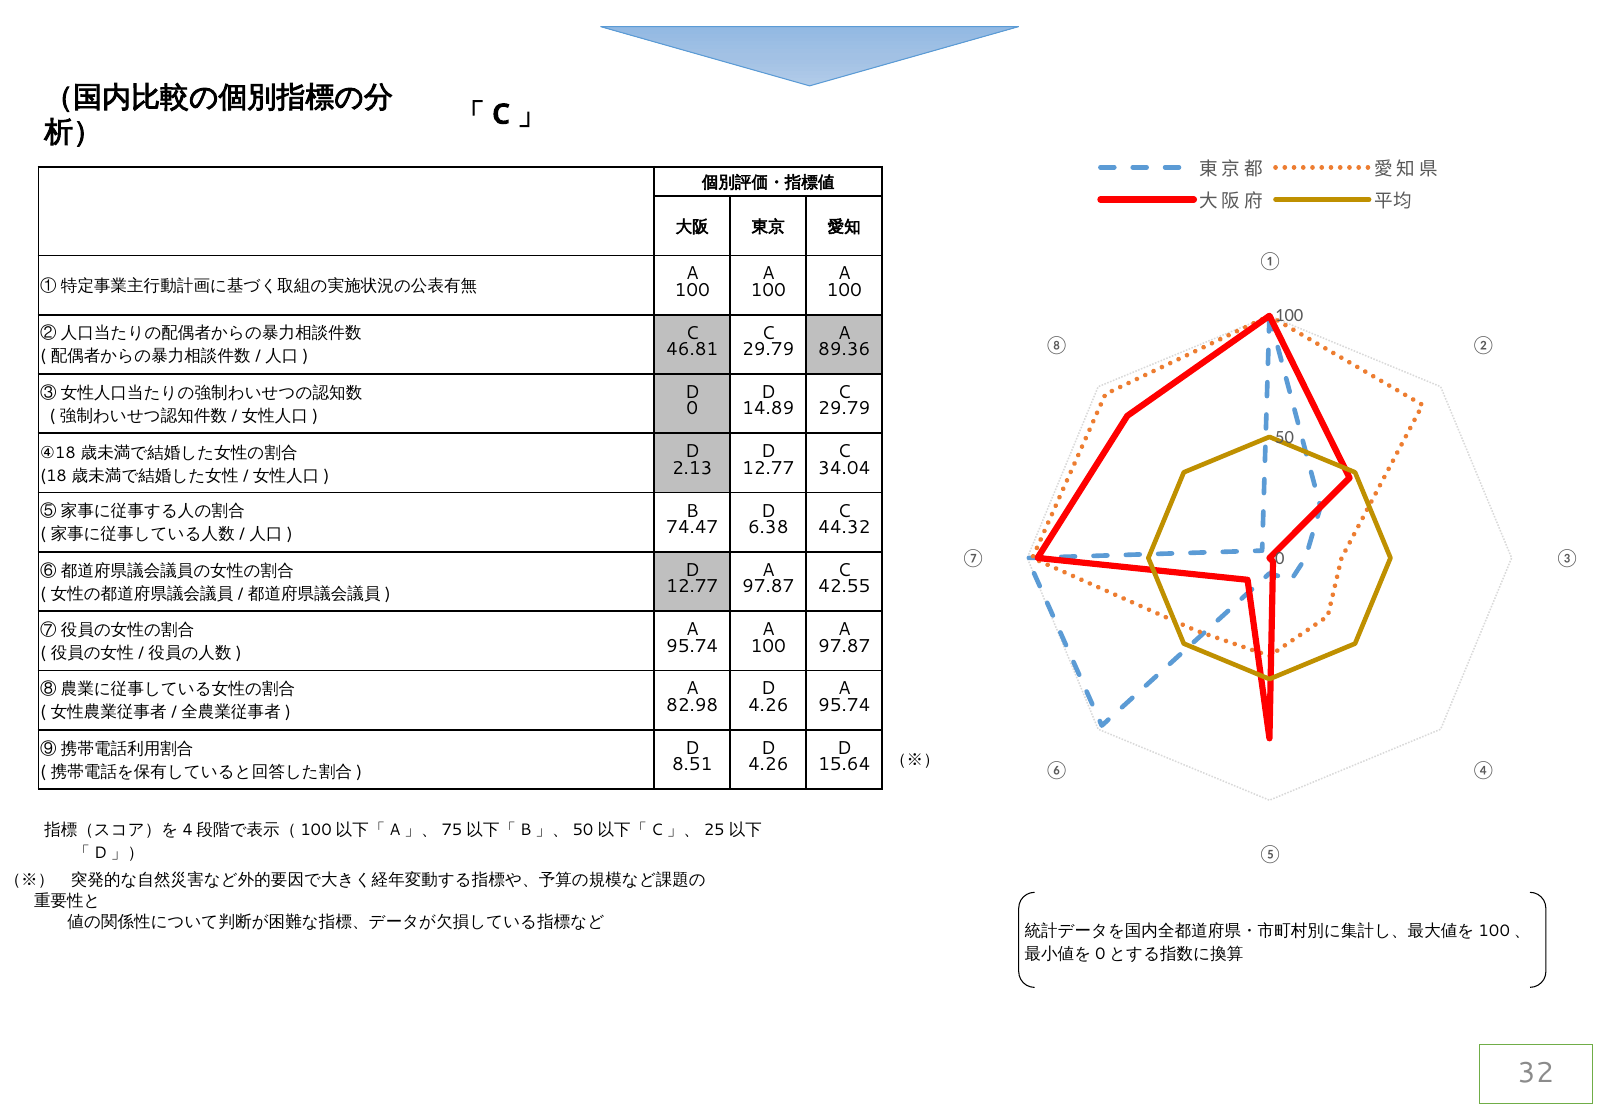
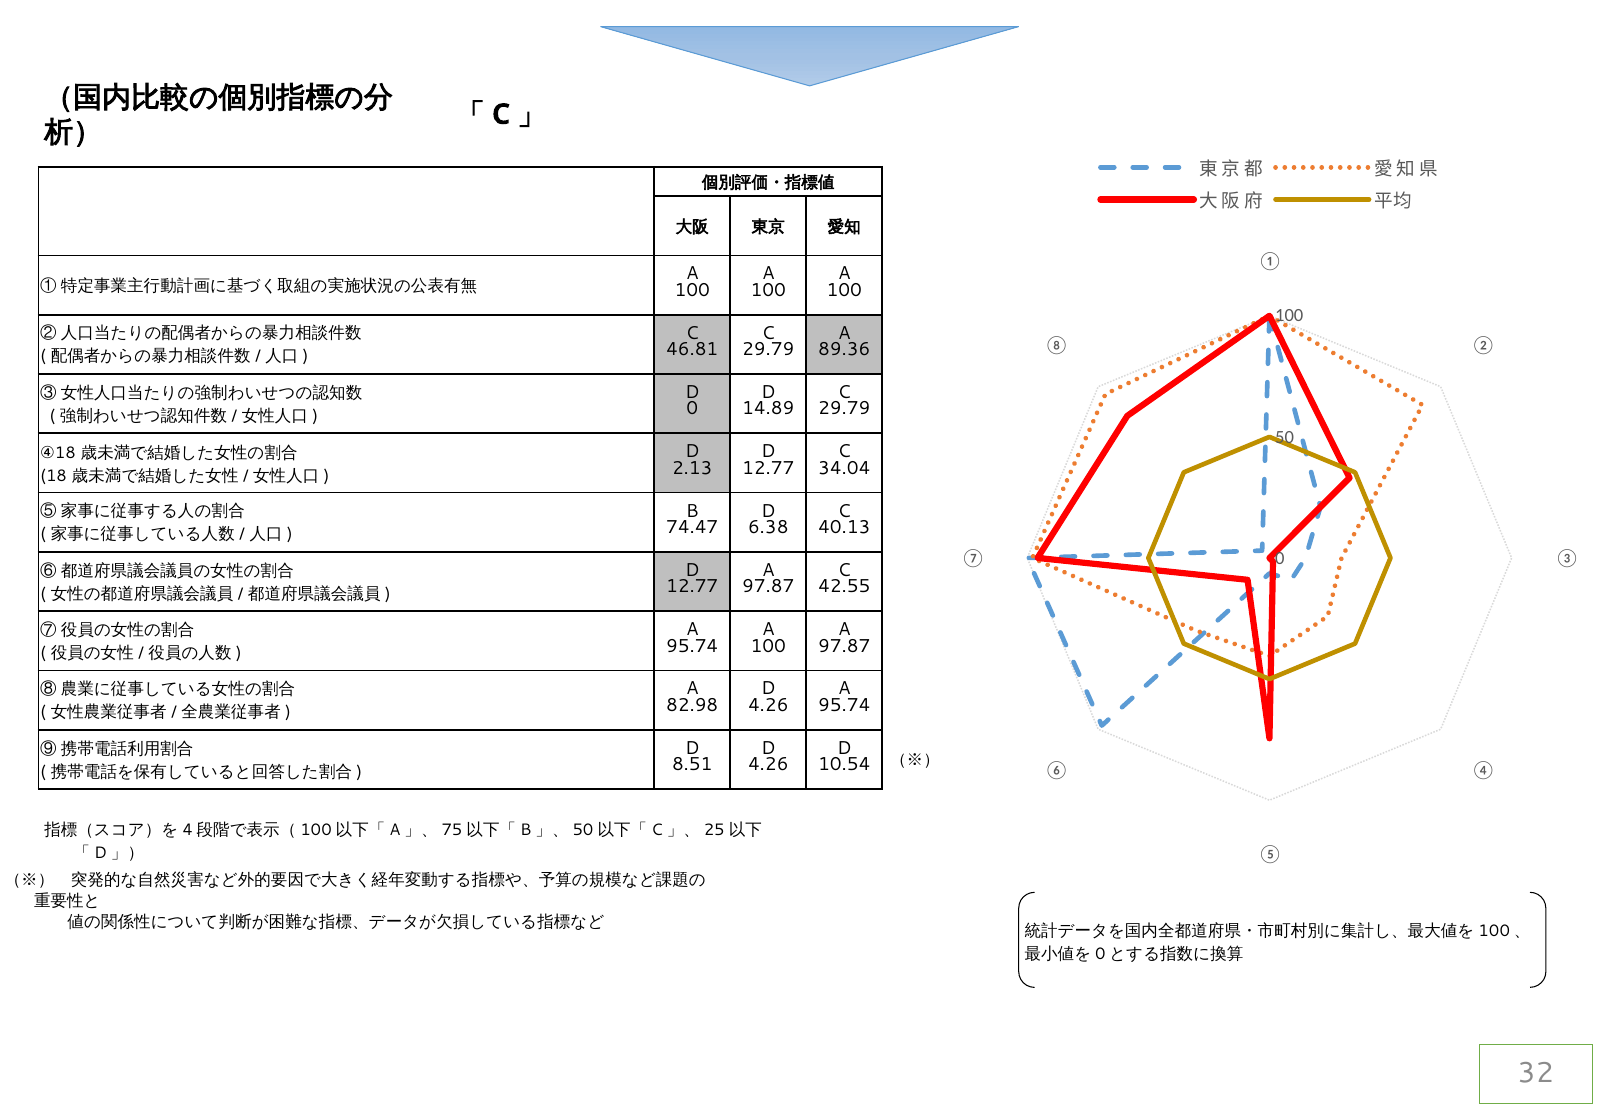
44.32: 44.32 -> 40.13 (844, 527)
15.64: 15.64 -> 10.54 (844, 765)
